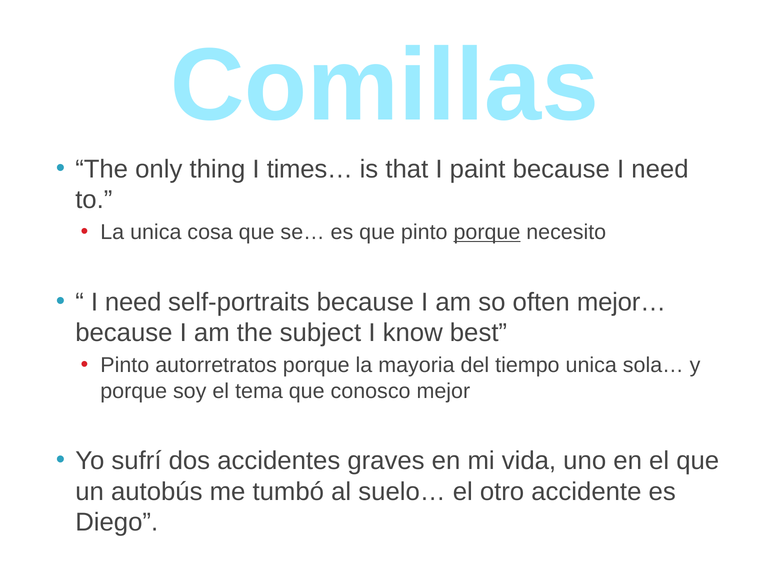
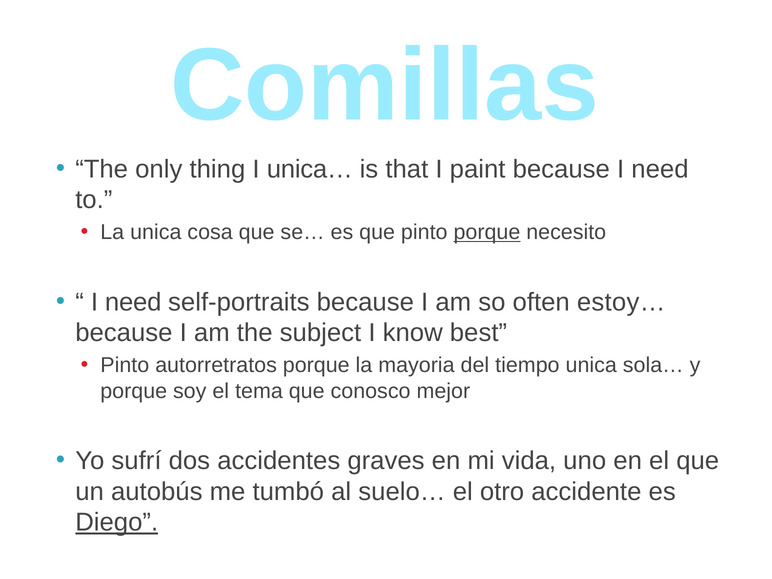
times…: times… -> unica… (310, 169)
mejor…: mejor… -> estoy… (621, 302)
Diego underline: none -> present (117, 522)
